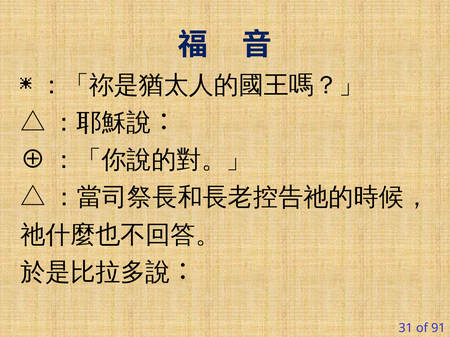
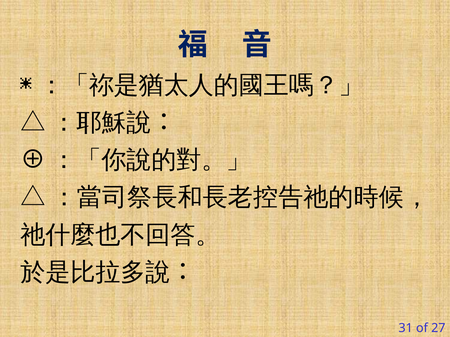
91: 91 -> 27 (438, 328)
